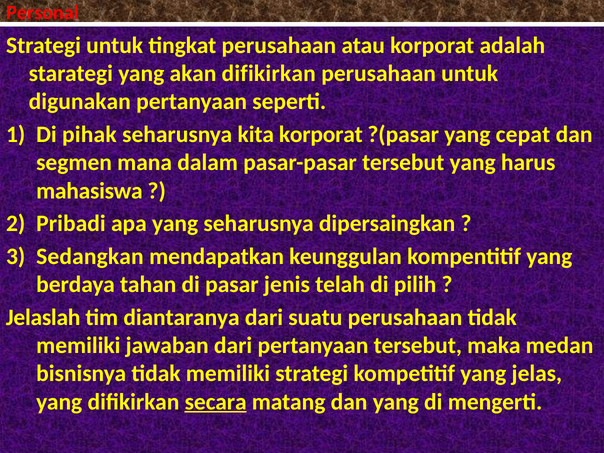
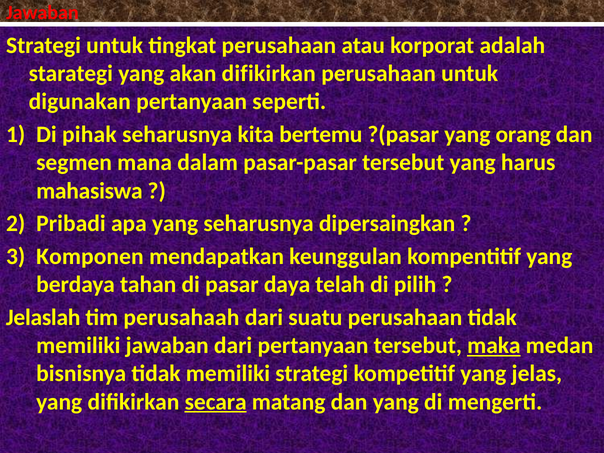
Personal: Personal -> Jawaban (42, 12)
kita korporat: korporat -> bertemu (321, 135)
cepat: cepat -> orang (523, 135)
Sedangkan: Sedangkan -> Komponen (90, 256)
jenis: jenis -> daya (287, 285)
diantaranya: diantaranya -> perusahaah (181, 317)
maka underline: none -> present (494, 346)
